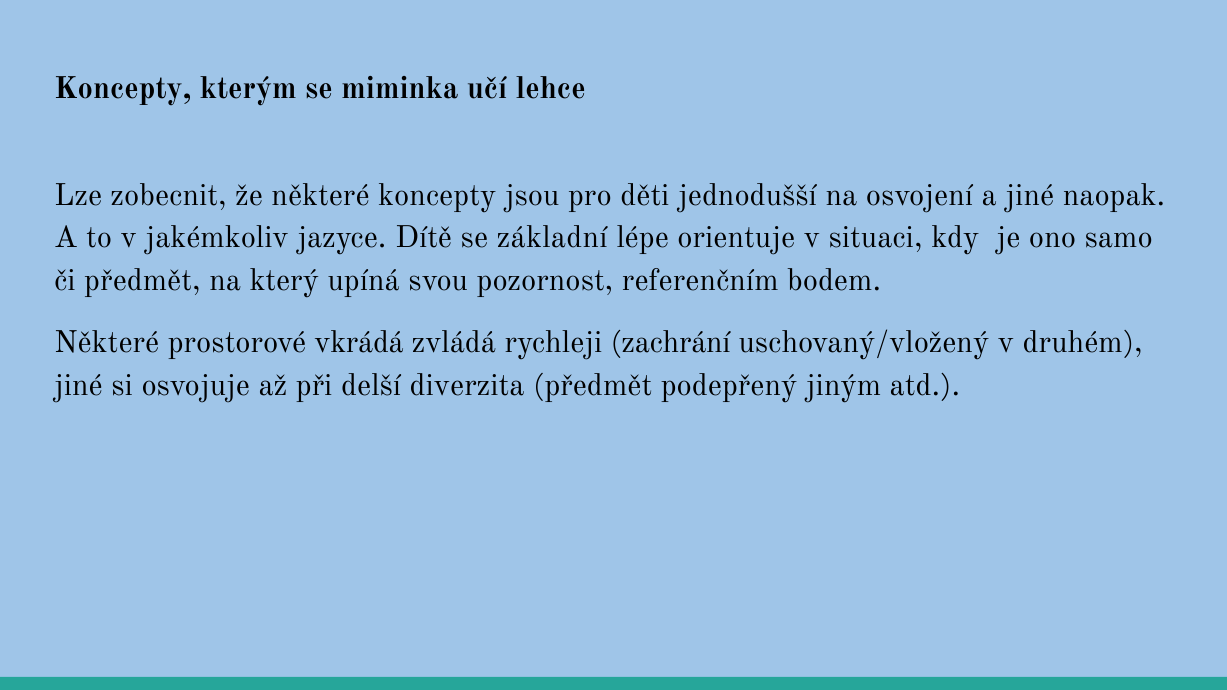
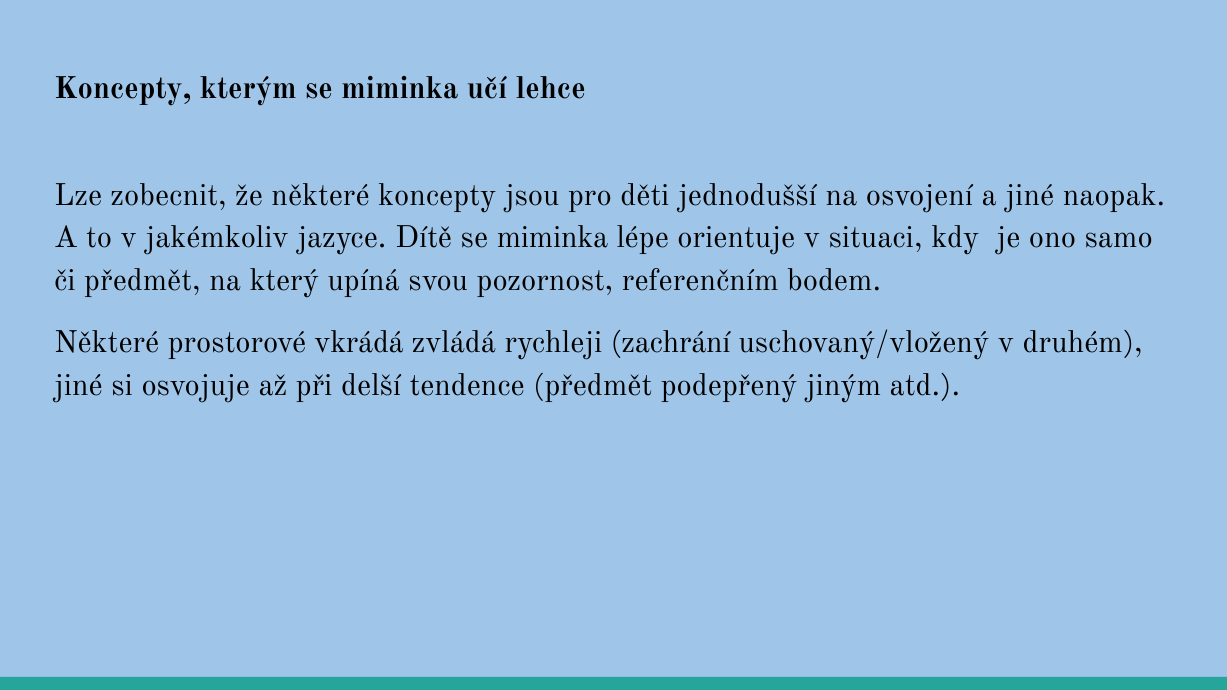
Dítě se základní: základní -> miminka (553, 238)
diverzita: diverzita -> tendence (467, 385)
